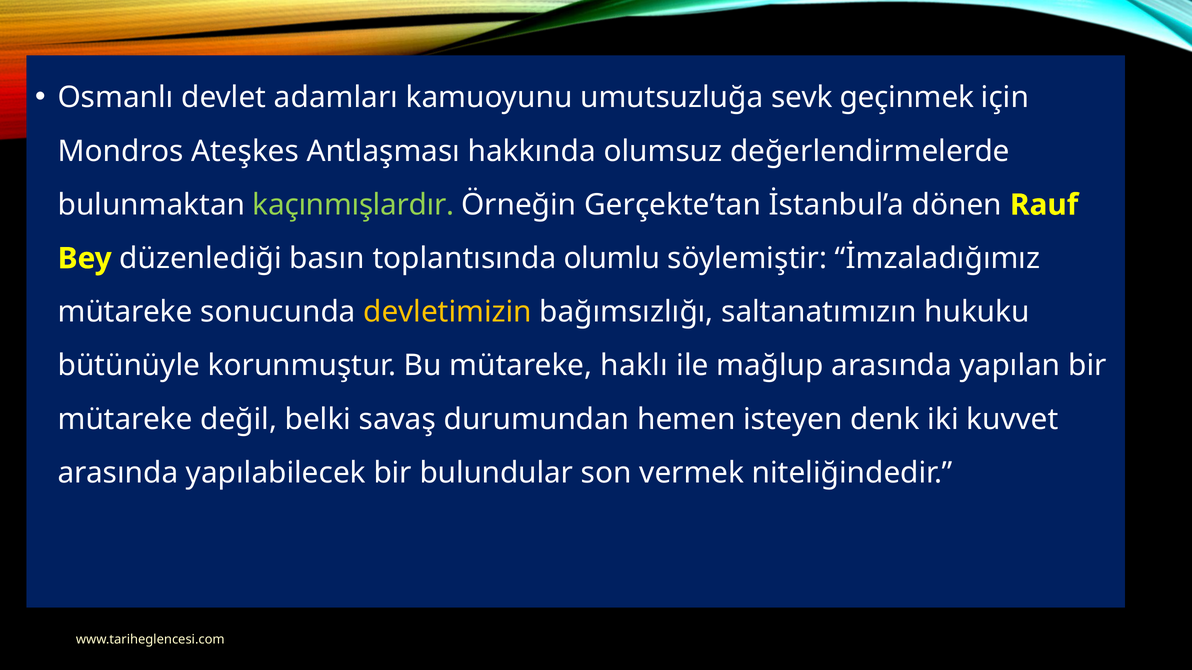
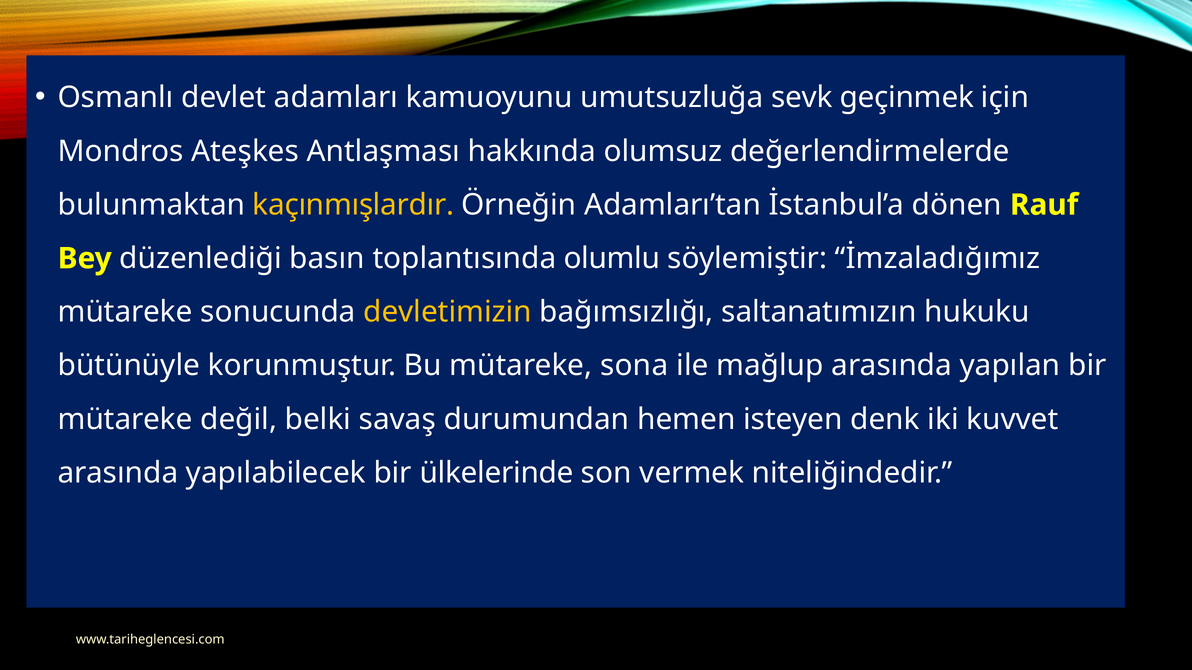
kaçınmışlardır colour: light green -> yellow (353, 205)
Gerçekte’tan: Gerçekte’tan -> Adamları’tan (673, 205)
haklı: haklı -> sona (634, 366)
bulundular: bulundular -> ülkelerinde (497, 473)
